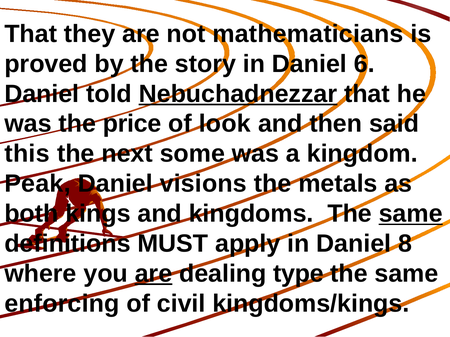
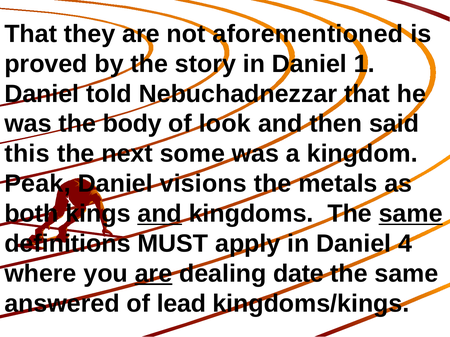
mathematicians: mathematicians -> aforementioned (308, 34)
6: 6 -> 1 (364, 64)
Nebuchadnezzar underline: present -> none (238, 94)
price: price -> body (132, 124)
and underline: none -> present (160, 214)
8: 8 -> 4 (405, 244)
type: type -> date (299, 274)
enforcing: enforcing -> answered (62, 304)
civil: civil -> lead (181, 304)
